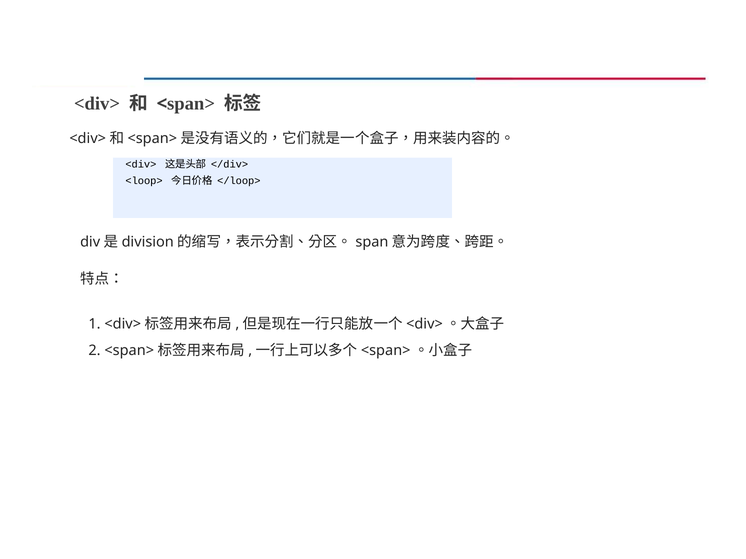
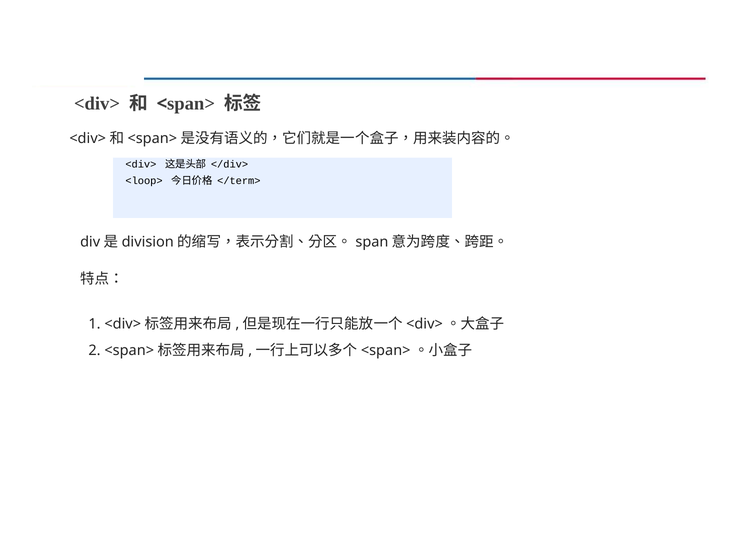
</loop>: </loop> -> </term> (239, 181)
